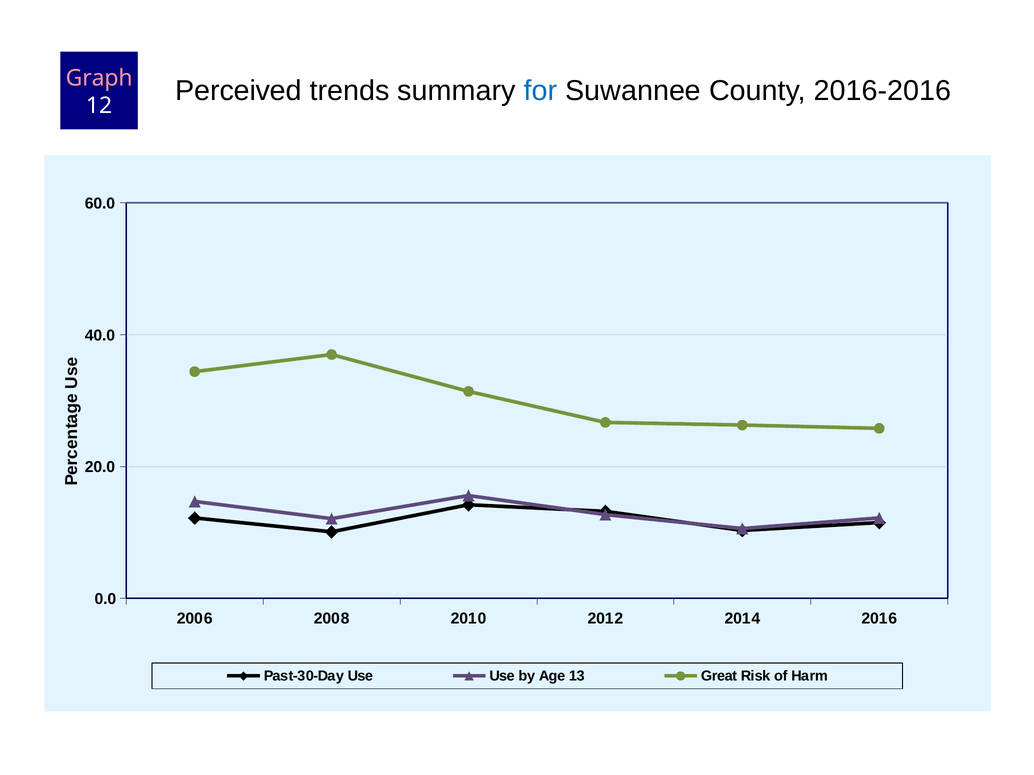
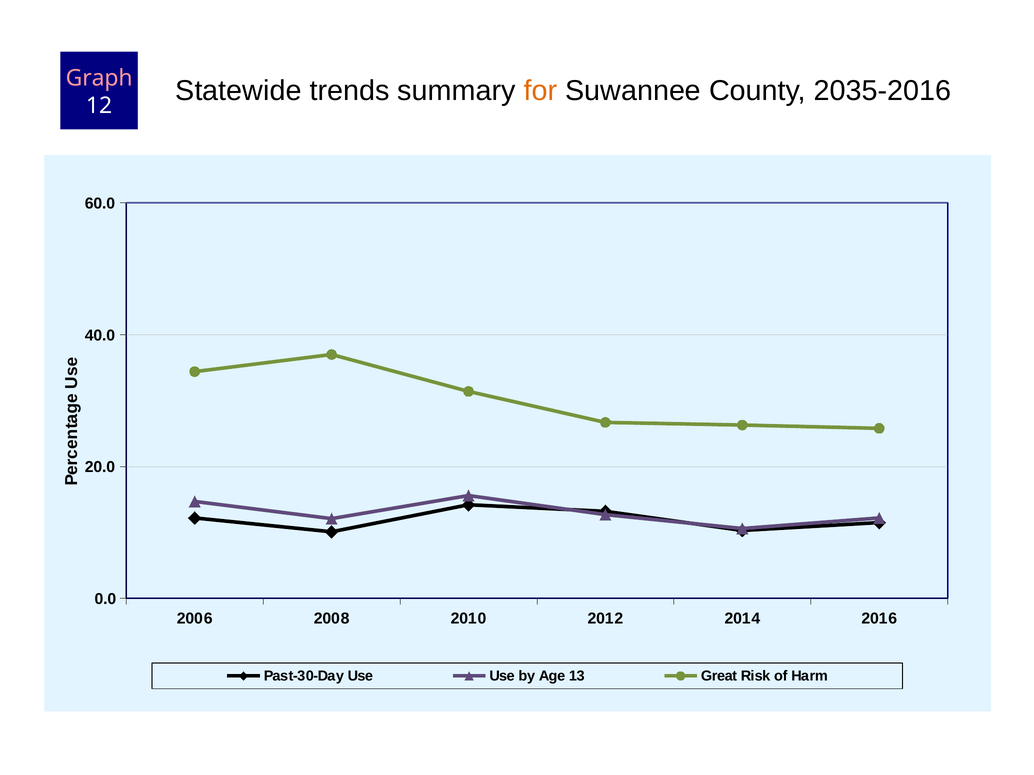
Perceived: Perceived -> Statewide (238, 91)
for colour: blue -> orange (540, 91)
2016-2016: 2016-2016 -> 2035-2016 (883, 91)
